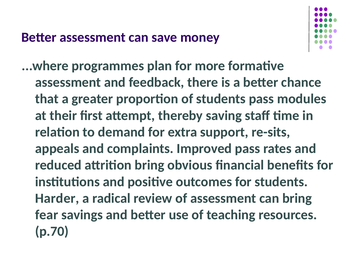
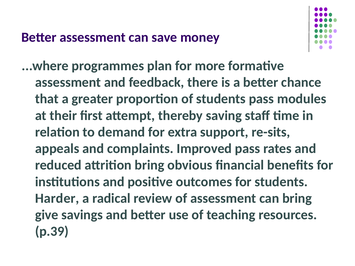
fear: fear -> give (47, 215)
p.70: p.70 -> p.39 (52, 232)
